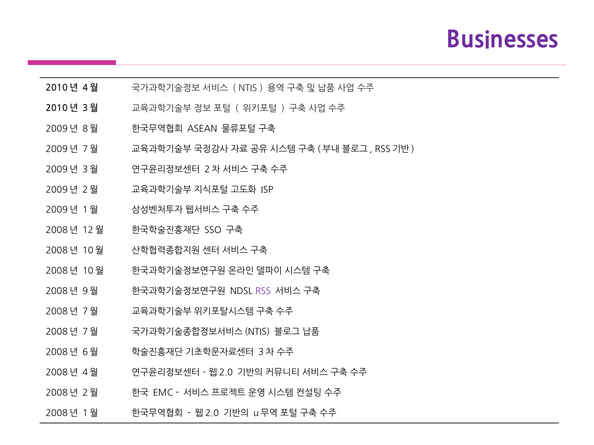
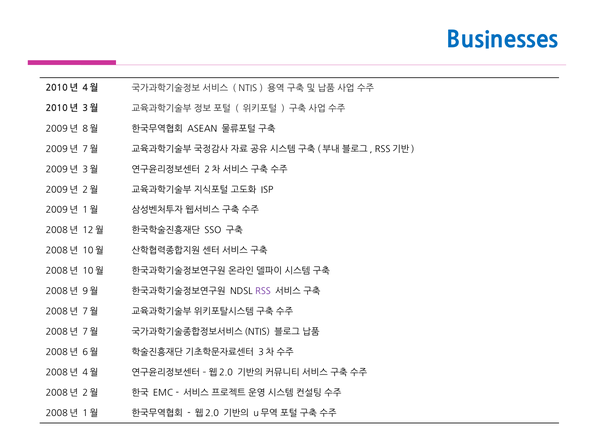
Businesses colour: purple -> blue (502, 40)
